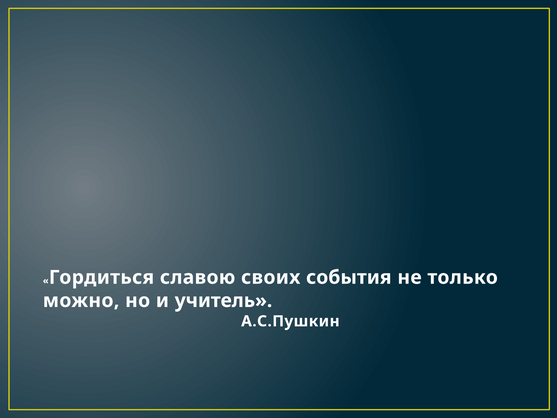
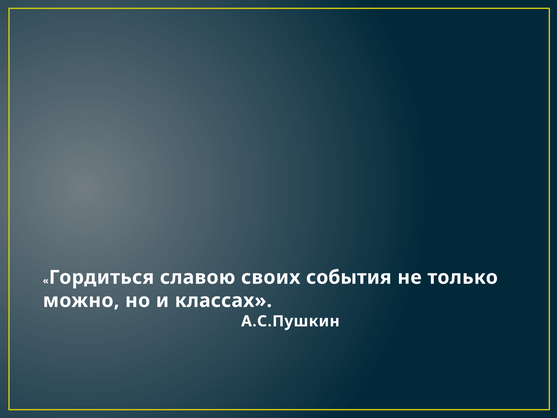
учитель: учитель -> классах (223, 300)
